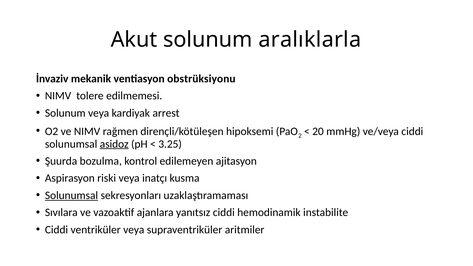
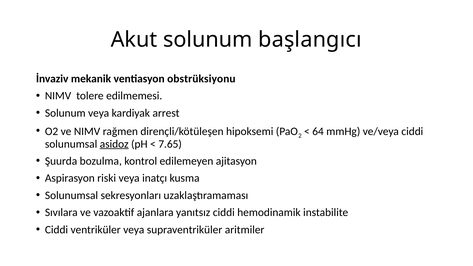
aralıklarla: aralıklarla -> başlangıcı (310, 40)
20: 20 -> 64 (318, 131)
3.25: 3.25 -> 7.65 (170, 144)
Solunumsal underline: present -> none (71, 195)
